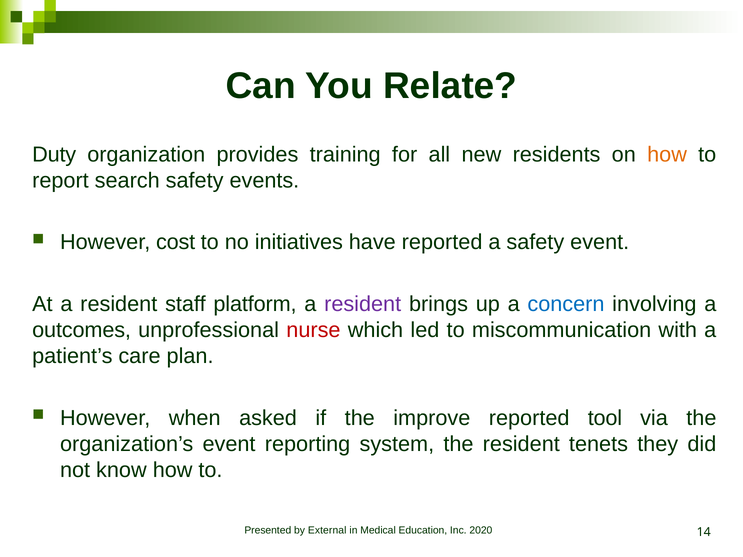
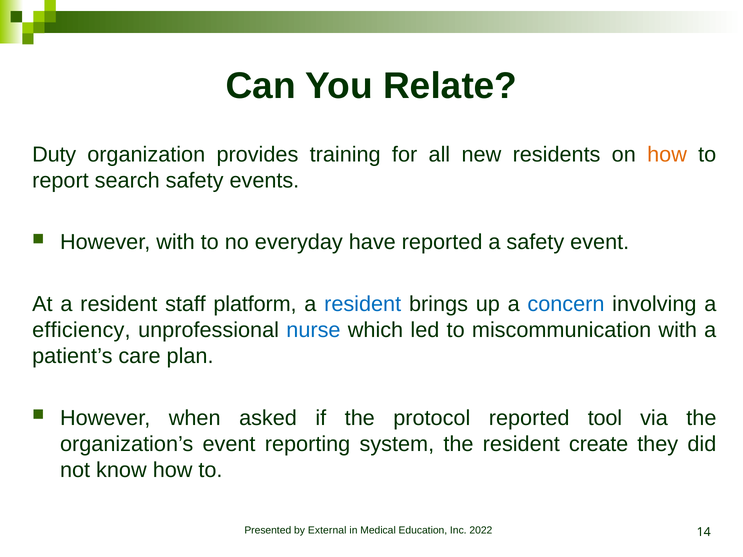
However cost: cost -> with (176, 242)
initiatives: initiatives -> everyday (299, 242)
resident colour: purple -> blue (363, 304)
outcomes: outcomes -> efficiency (81, 330)
nurse colour: red -> blue (313, 330)
improve: improve -> protocol (432, 418)
tenets: tenets -> create (599, 444)
2020: 2020 -> 2022 (481, 531)
